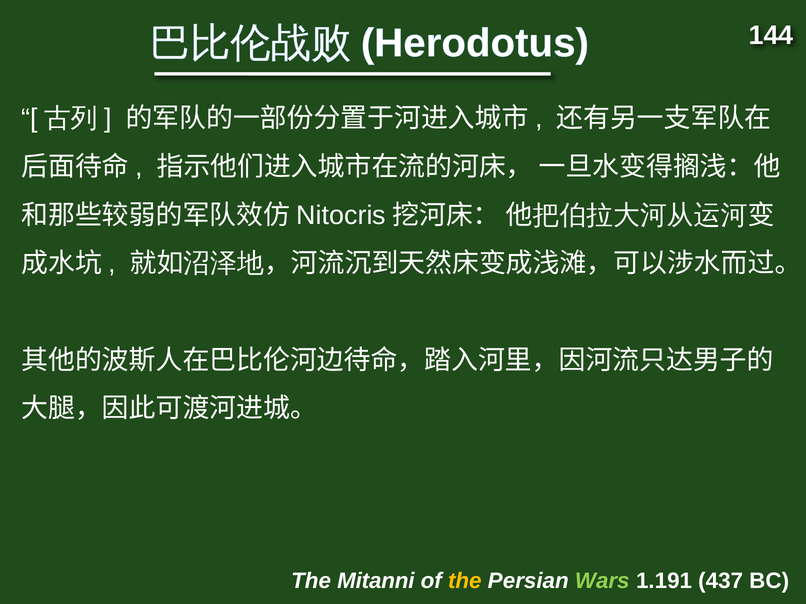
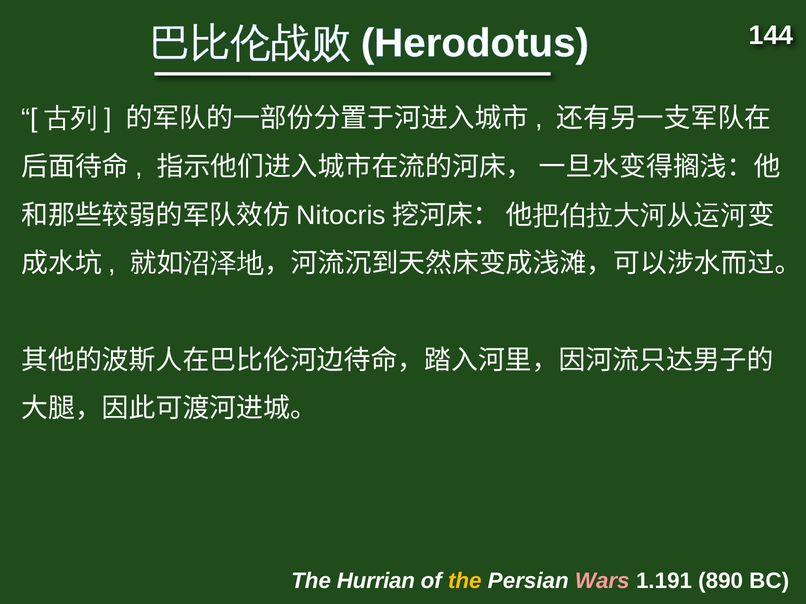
Mitanni: Mitanni -> Hurrian (376, 581)
Wars colour: light green -> pink (602, 581)
437: 437 -> 890 (721, 581)
